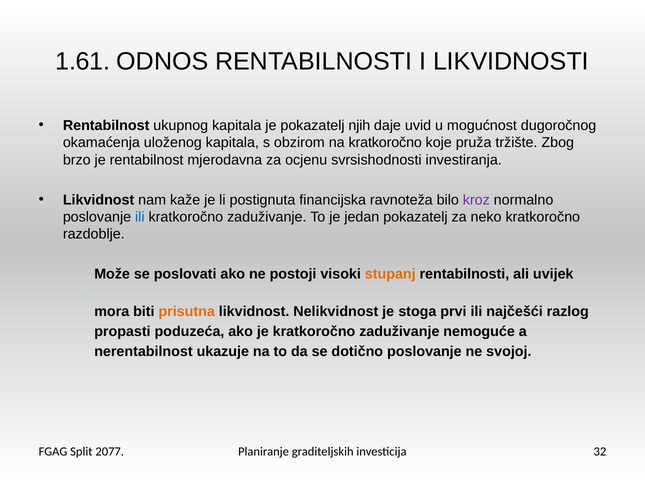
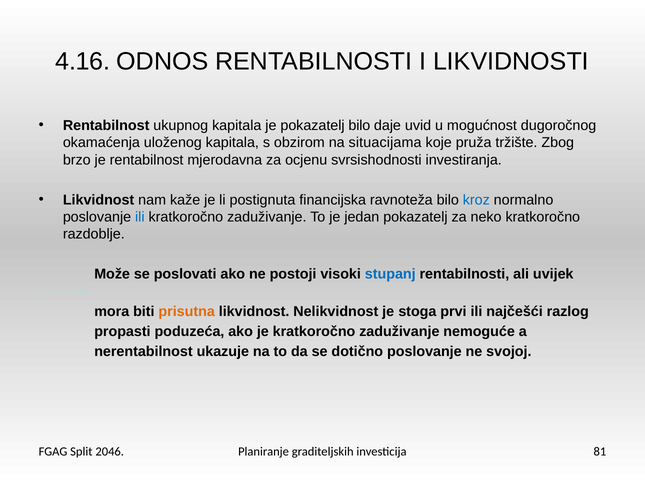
1.61: 1.61 -> 4.16 (83, 61)
pokazatelj njih: njih -> bilo (359, 126)
na kratkoročno: kratkoročno -> situacijama (385, 143)
kroz colour: purple -> blue (476, 200)
stupanj colour: orange -> blue (390, 275)
2077: 2077 -> 2046 (110, 452)
32: 32 -> 81 (600, 452)
